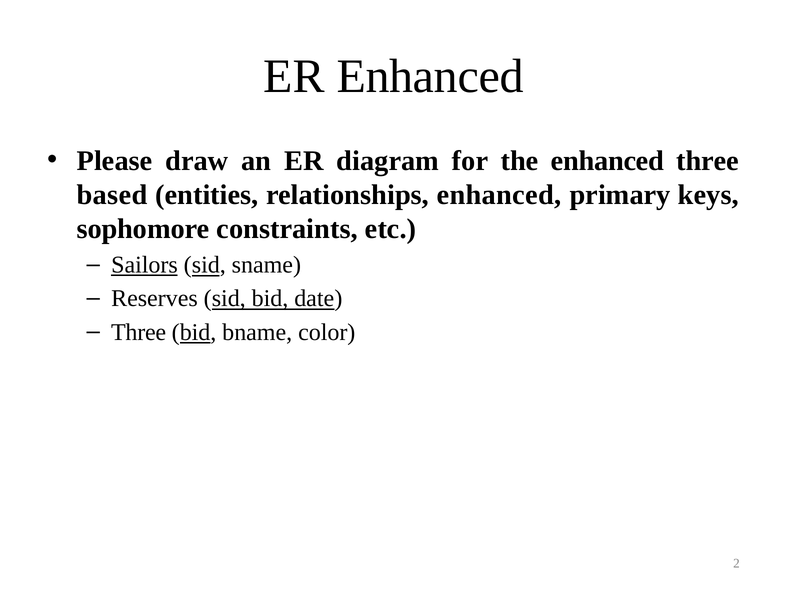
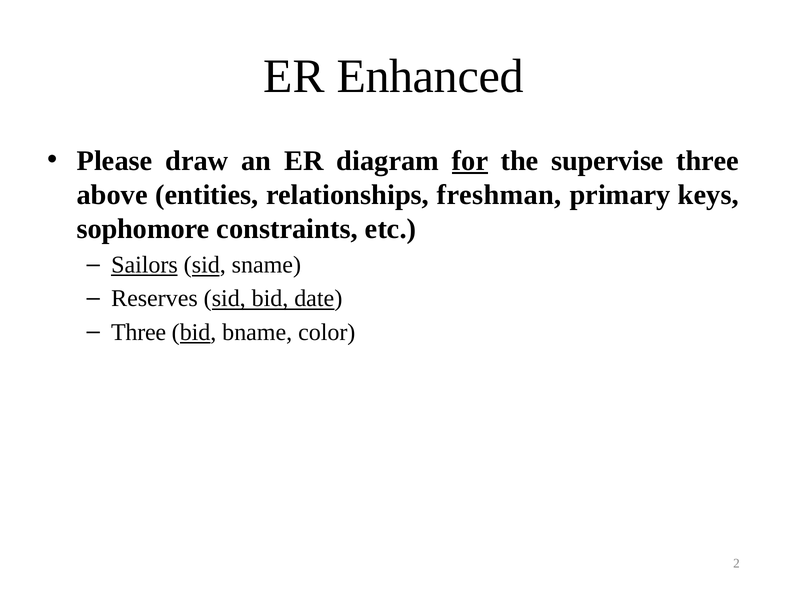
for underline: none -> present (470, 161)
the enhanced: enhanced -> supervise (607, 161)
based: based -> above (112, 195)
relationships enhanced: enhanced -> freshman (499, 195)
